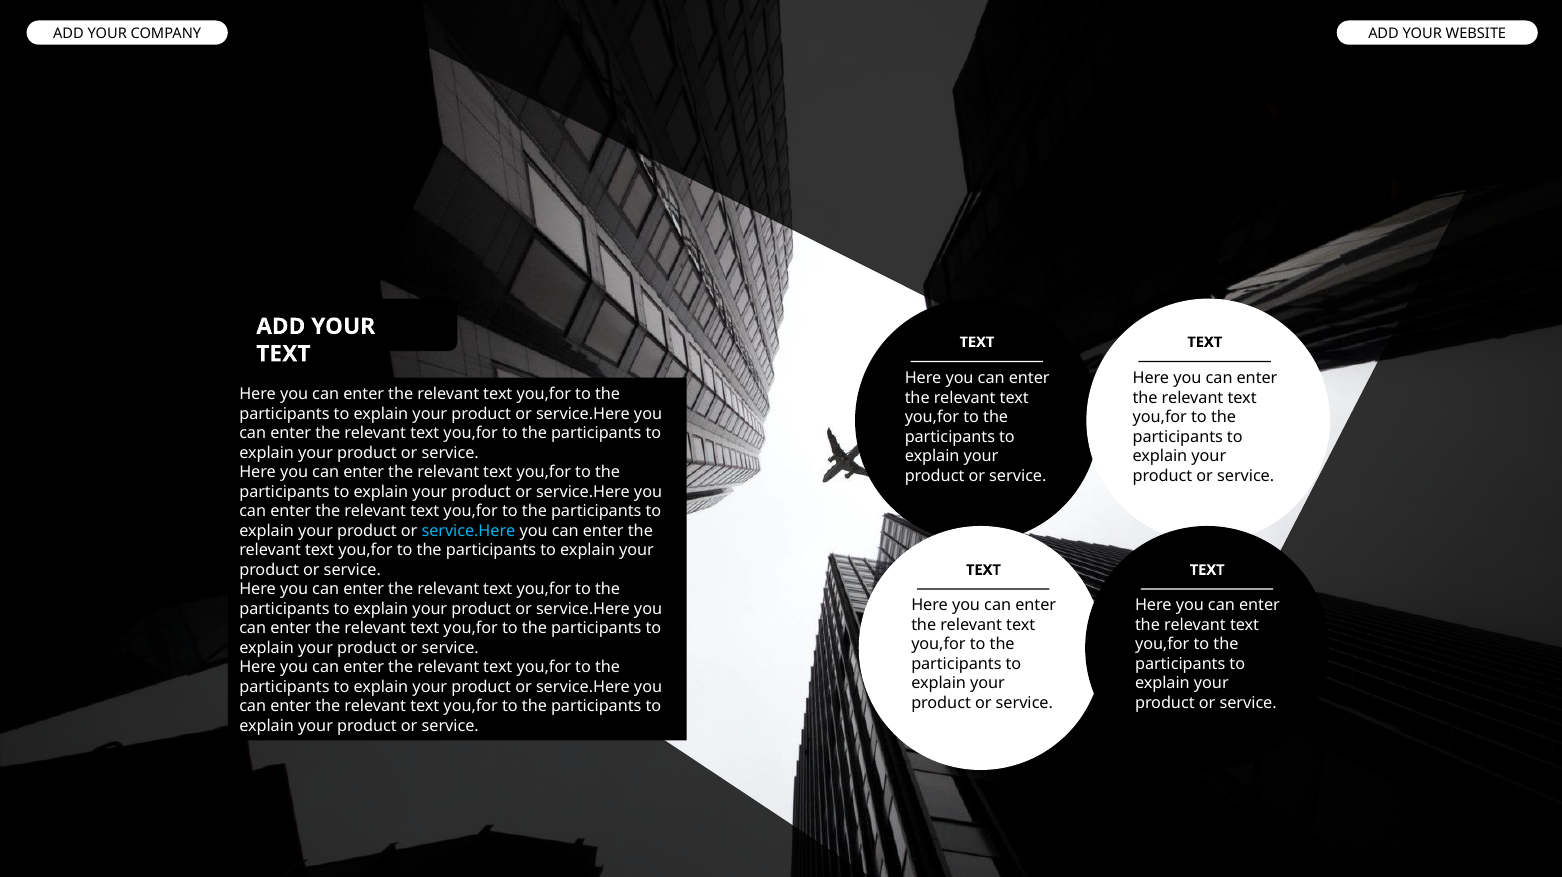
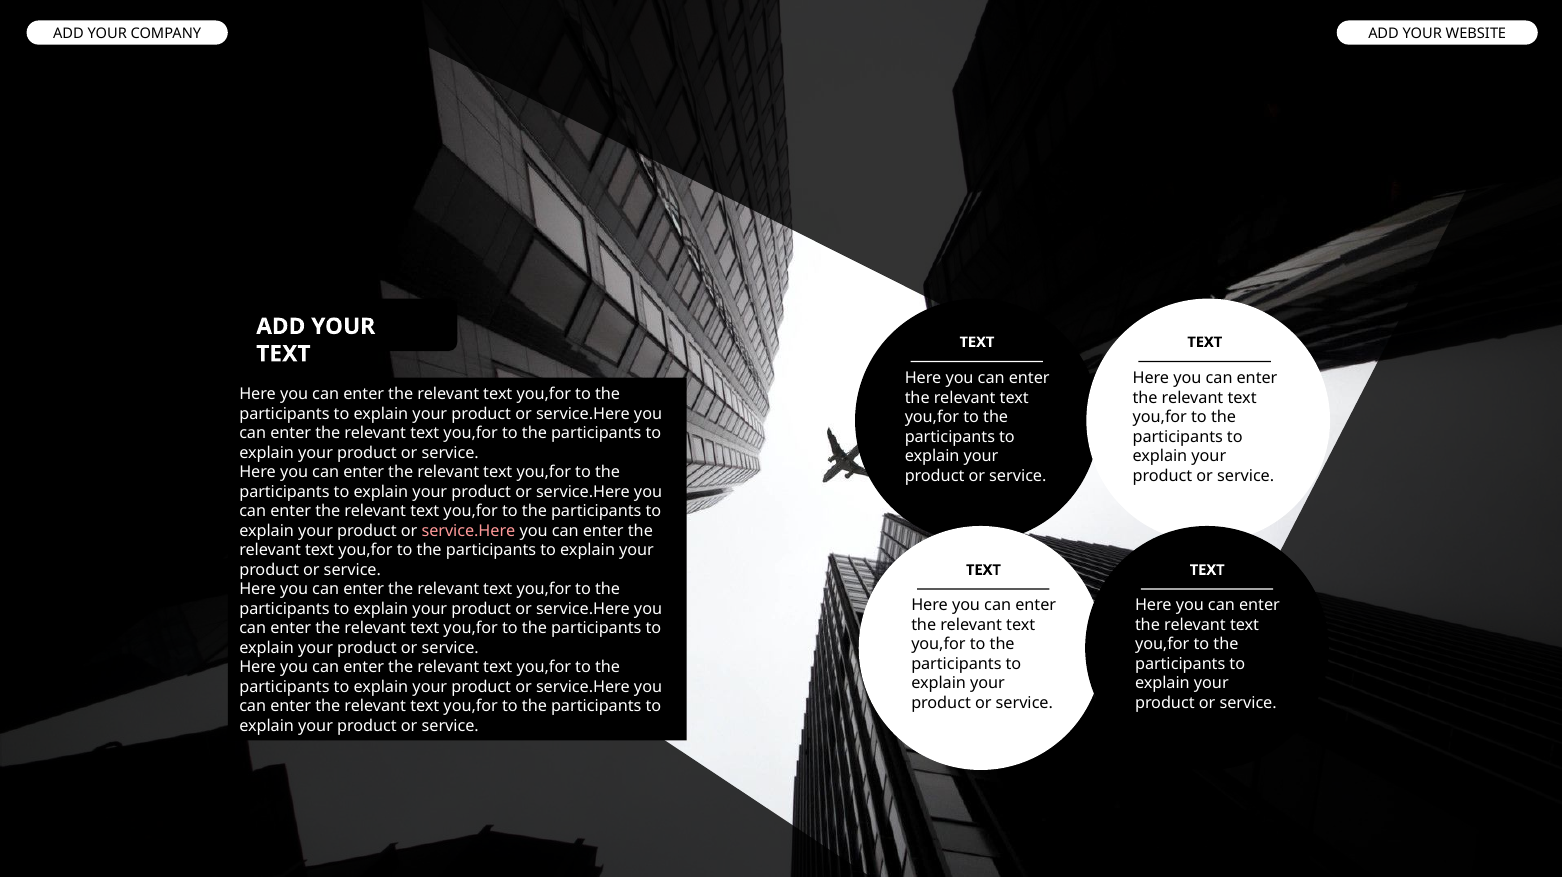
service.Here colour: light blue -> pink (468, 531)
